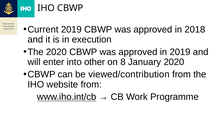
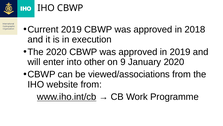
8: 8 -> 9 (123, 62)
viewed/contribution: viewed/contribution -> viewed/associations (129, 74)
